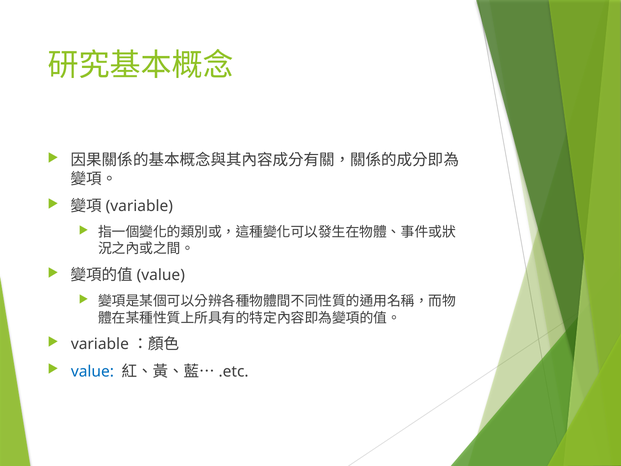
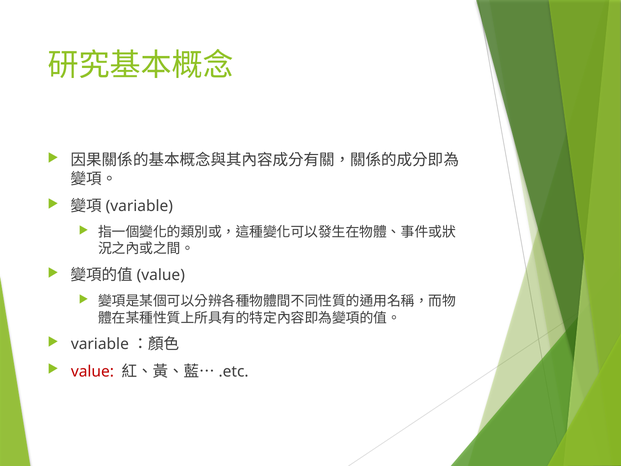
value colour: blue -> red (92, 371)
